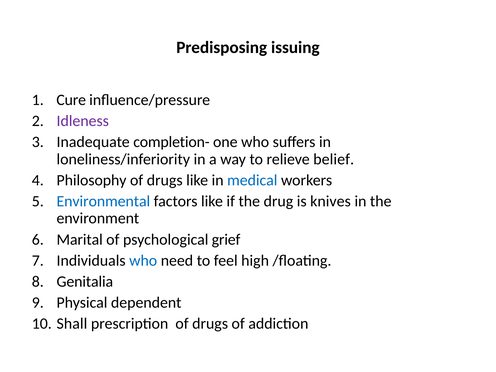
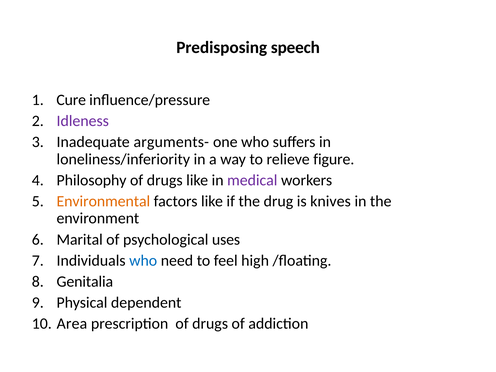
issuing: issuing -> speech (295, 47)
completion-: completion- -> arguments- (171, 142)
belief: belief -> figure (334, 159)
medical colour: blue -> purple (252, 180)
Environmental colour: blue -> orange (103, 201)
grief: grief -> uses (226, 239)
Shall: Shall -> Area (72, 324)
